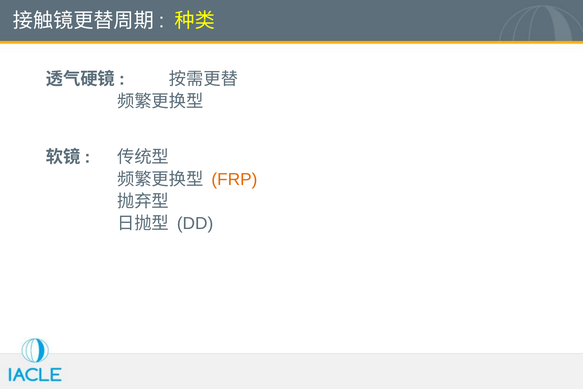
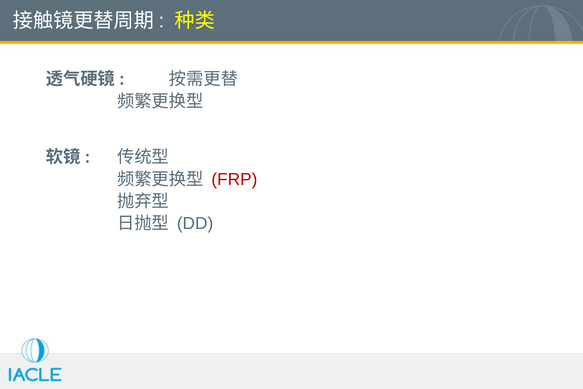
FRP colour: orange -> red (234, 179)
